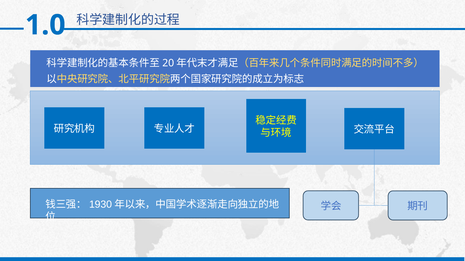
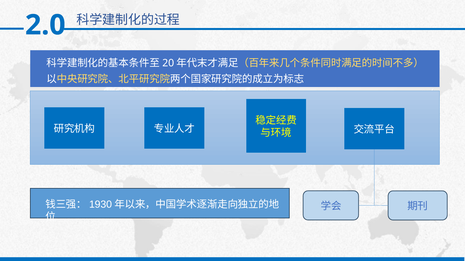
1.0: 1.0 -> 2.0 (45, 25)
